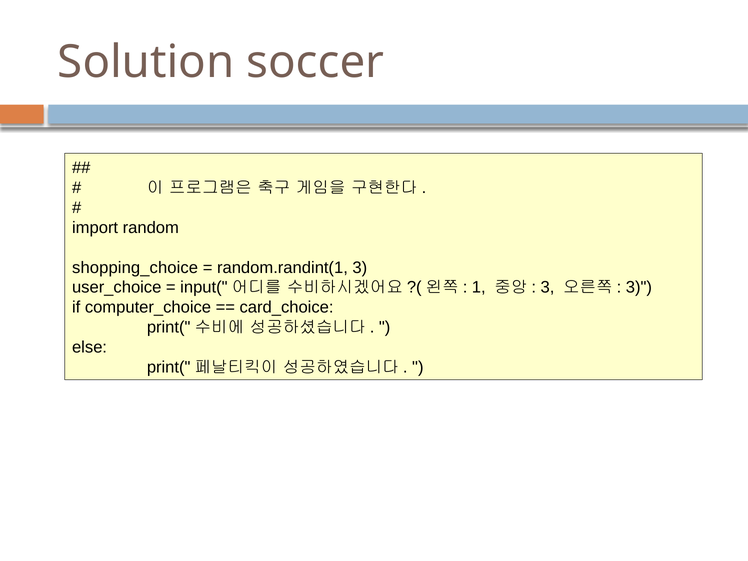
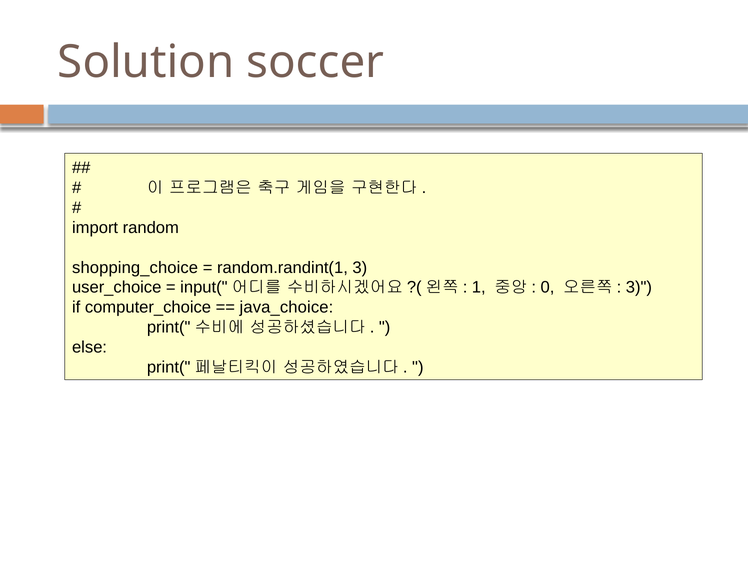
3: 3 -> 0 (547, 287)
card_choice: card_choice -> java_choice (286, 307)
